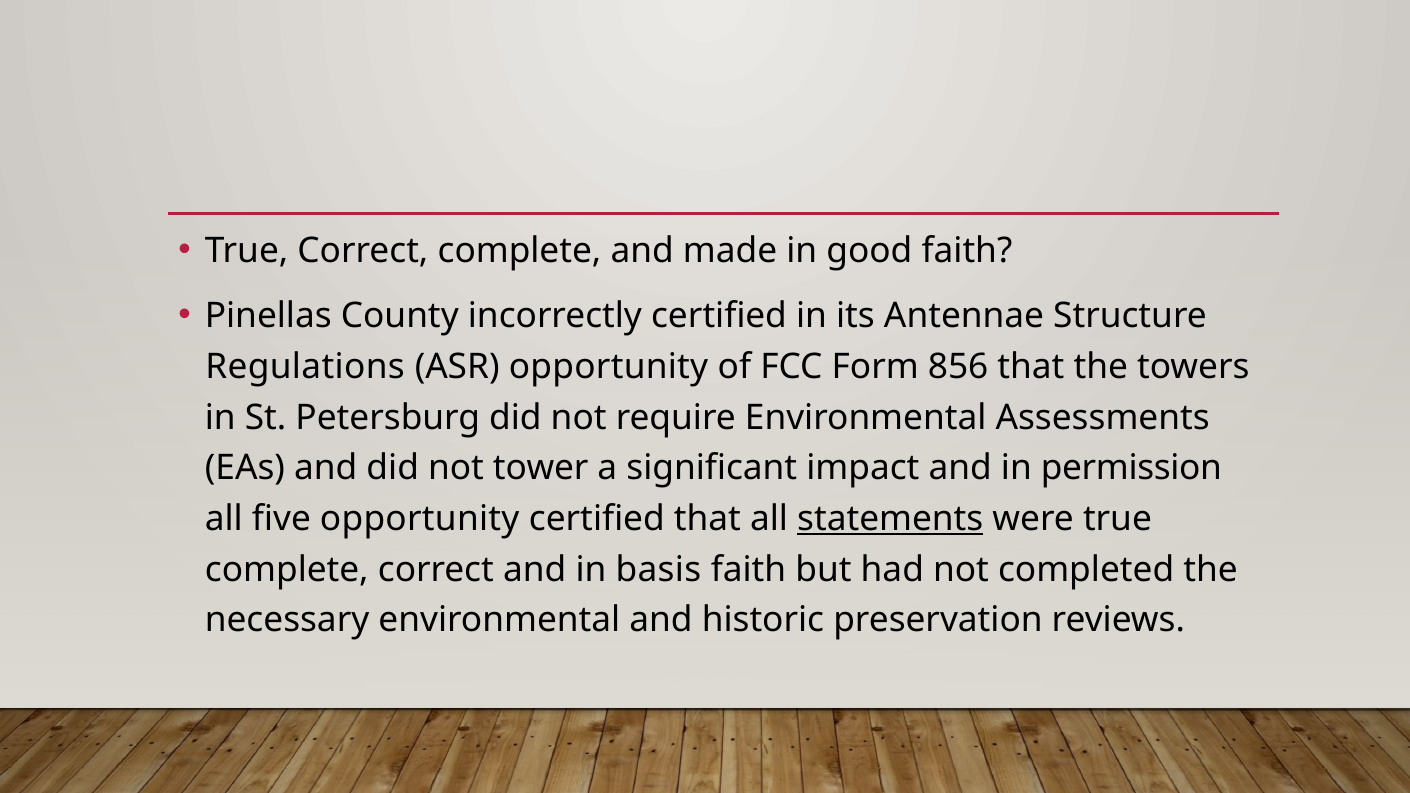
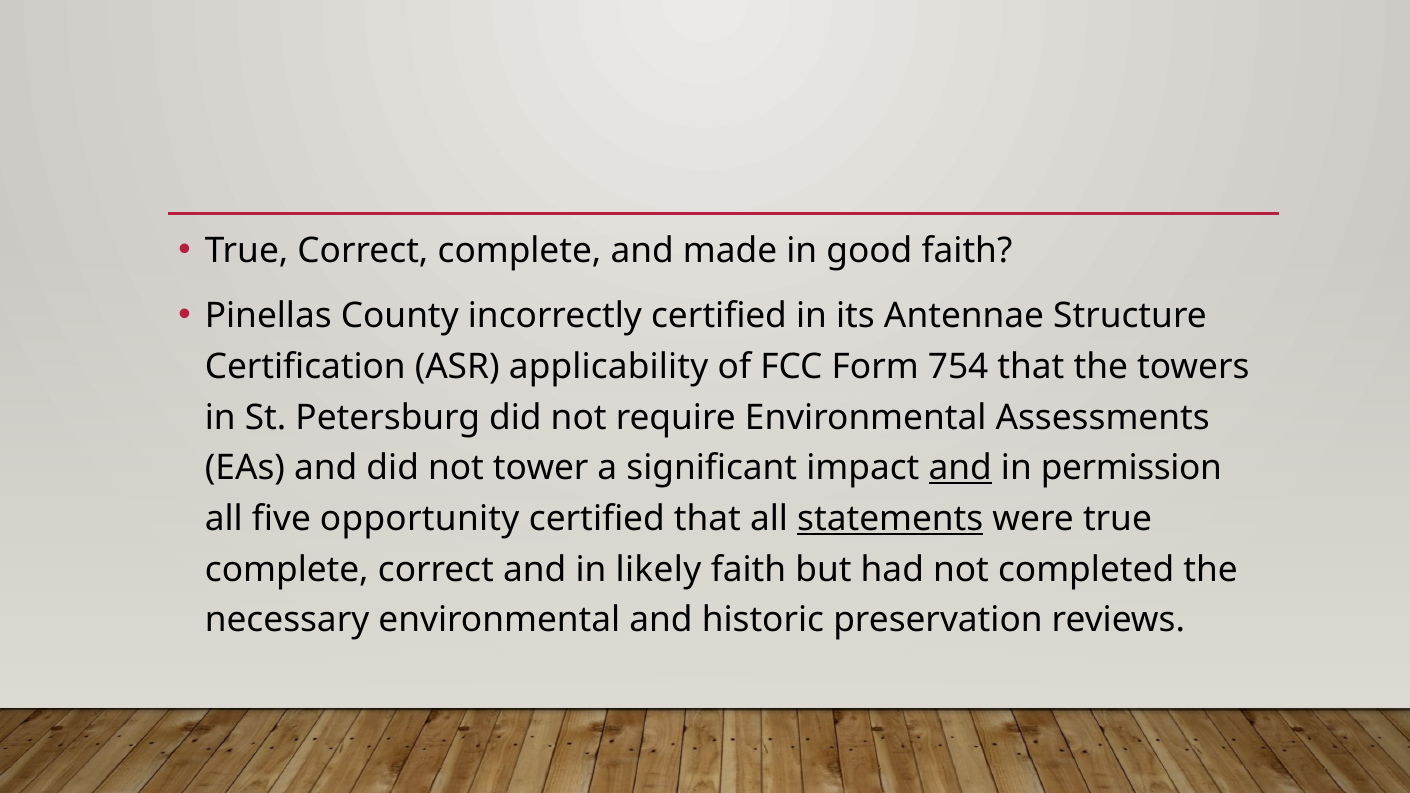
Regulations: Regulations -> Certification (305, 367)
ASR opportunity: opportunity -> applicability (609, 367)
856: 856 -> 754 (958, 367)
and underline: none -> present (960, 468)
basis: basis -> likely (658, 570)
